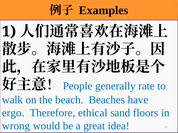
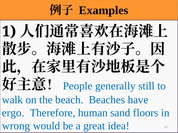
rate: rate -> still (147, 86)
ethical: ethical -> human (93, 113)
